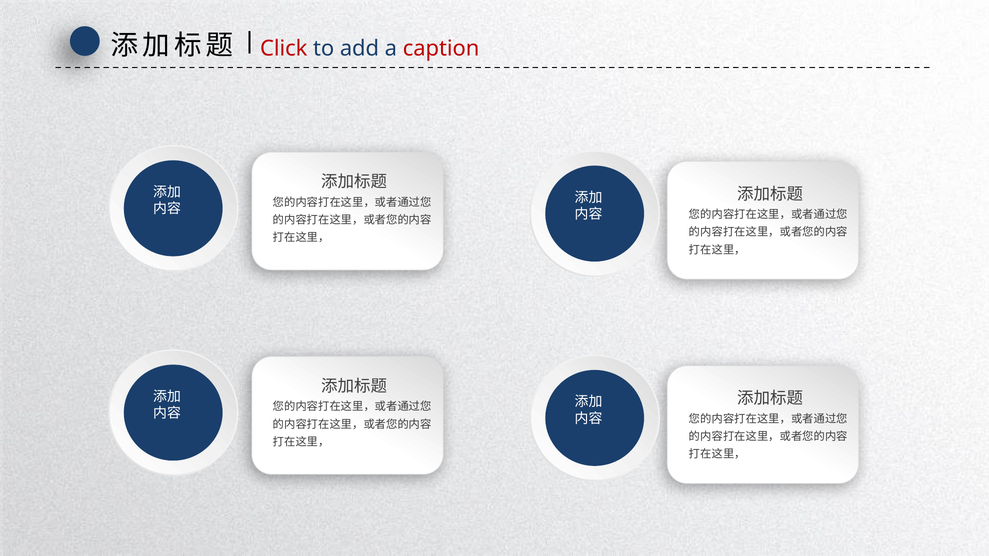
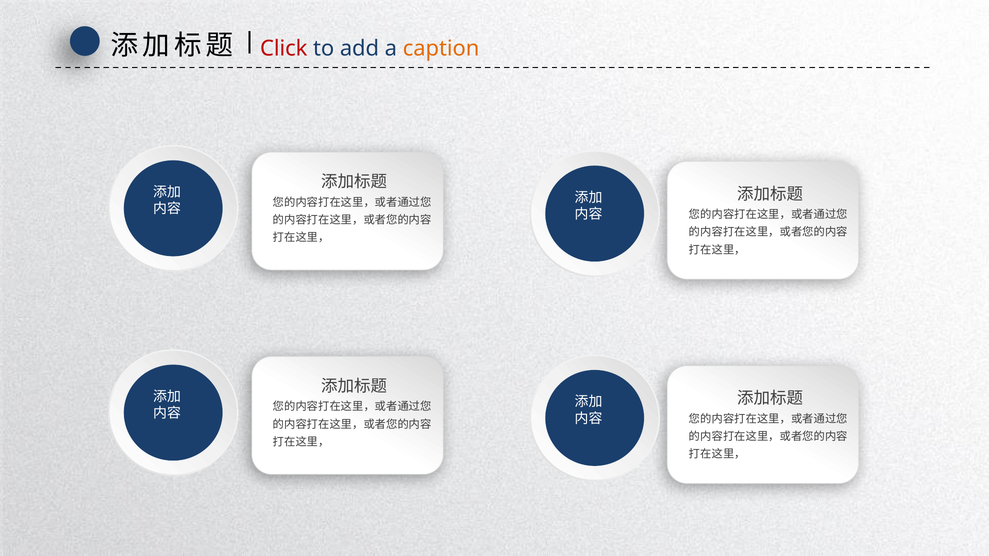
caption colour: red -> orange (441, 49)
